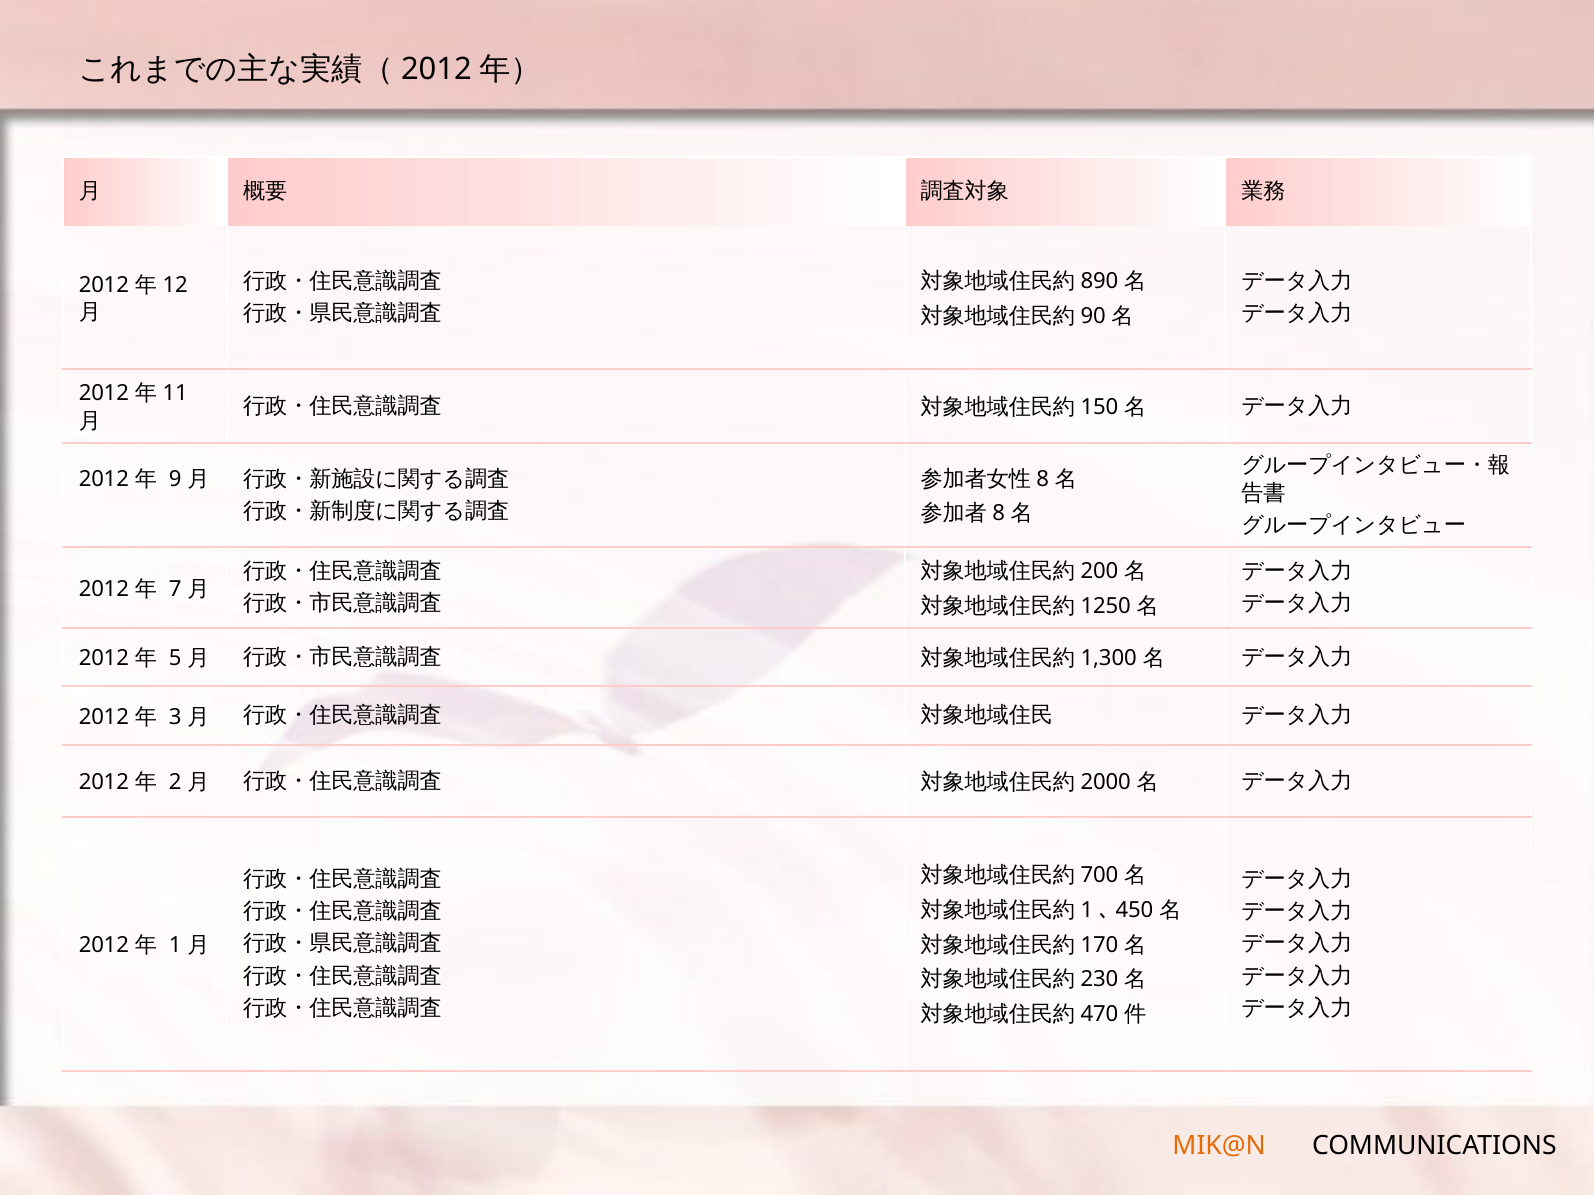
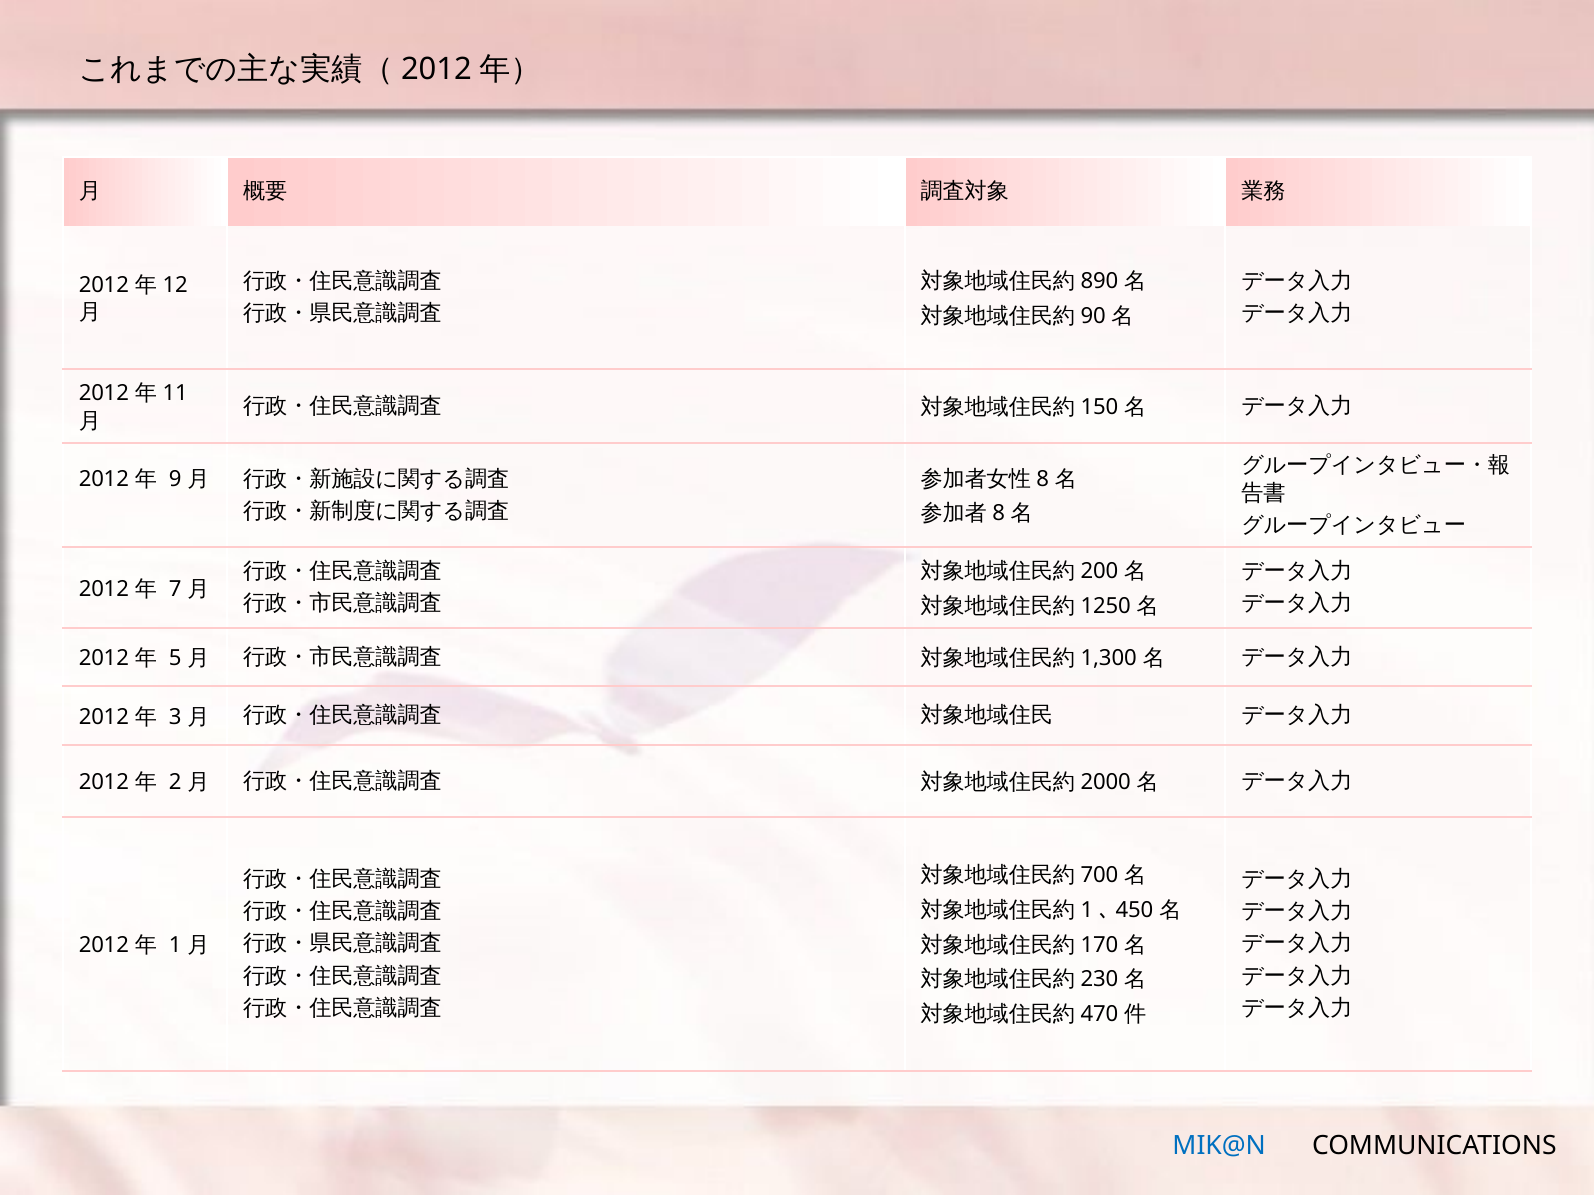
MIK@N colour: orange -> blue (1219, 1146)
